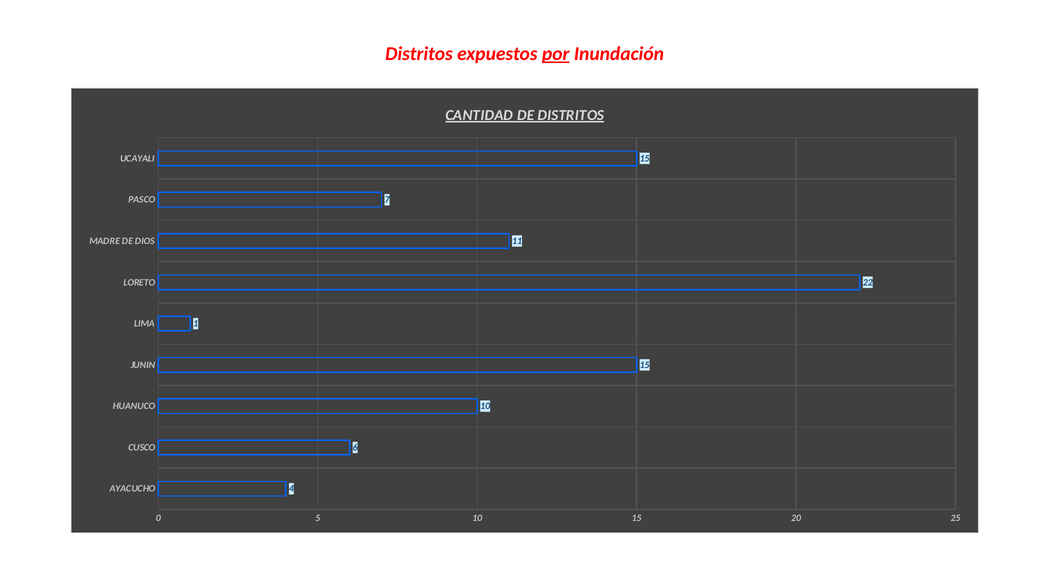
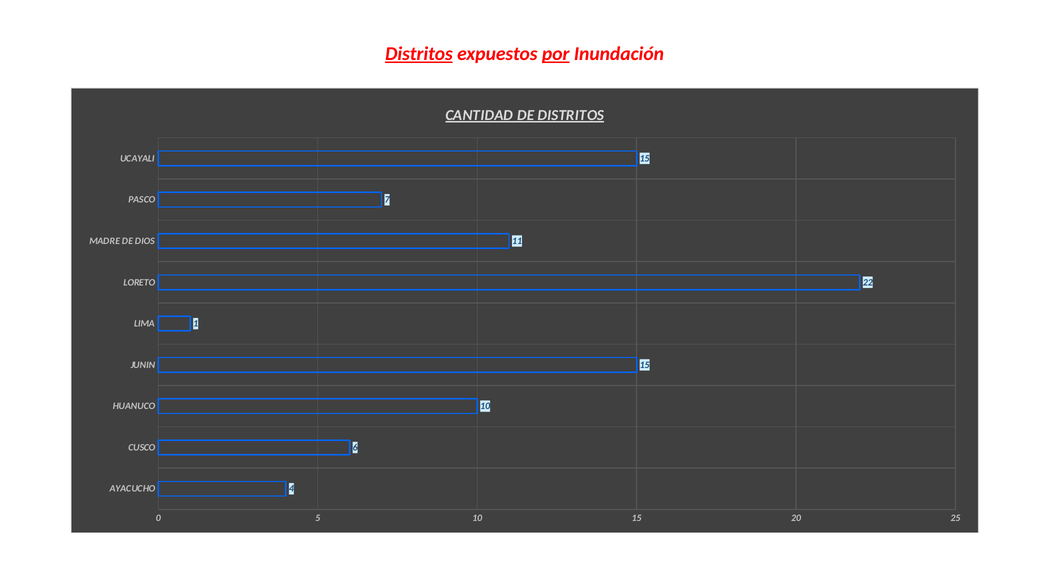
Distritos underline: none -> present (419, 54)
